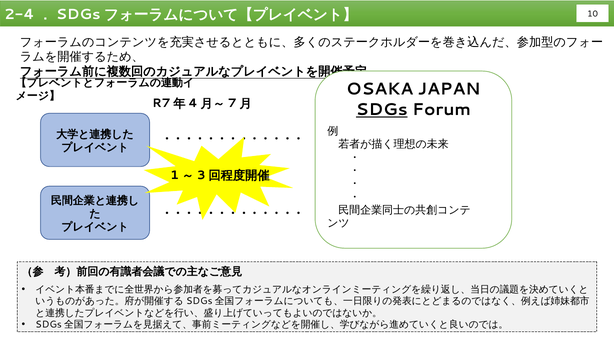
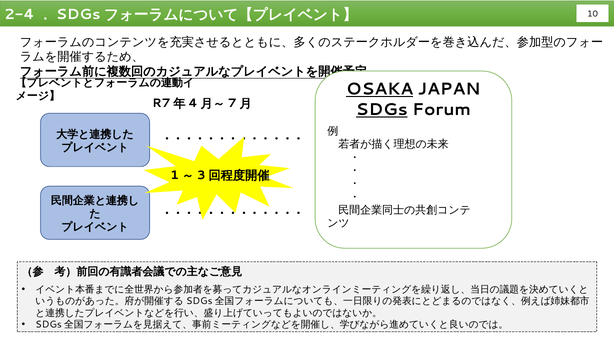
OSAKA underline: none -> present (380, 89)
